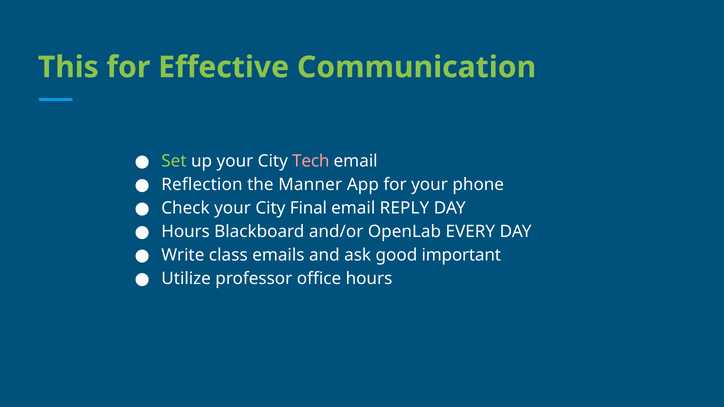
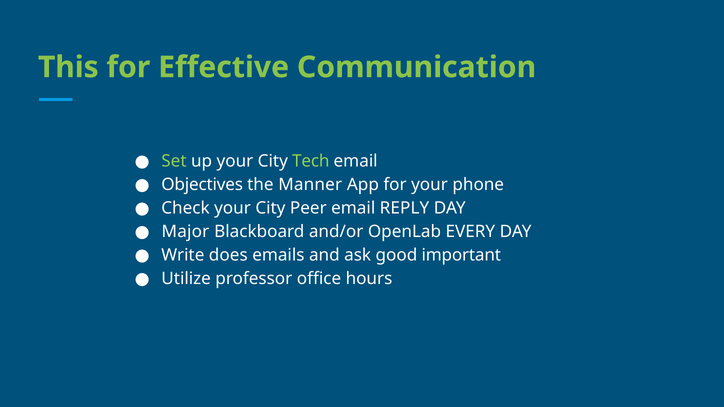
Tech colour: pink -> light green (311, 161)
Reflection: Reflection -> Objectives (202, 185)
Final: Final -> Peer (308, 208)
Hours: Hours -> Major (185, 232)
class: class -> does (228, 255)
